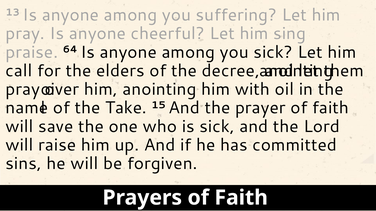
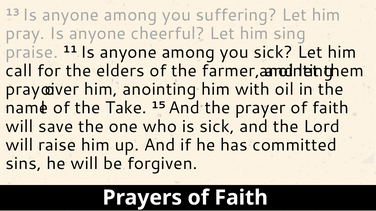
64: 64 -> 11 (70, 49)
decree: decree -> farmer (231, 71)
